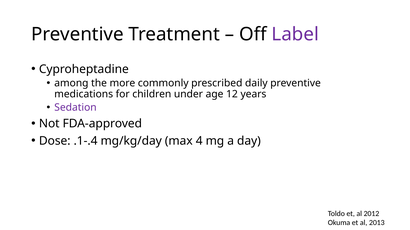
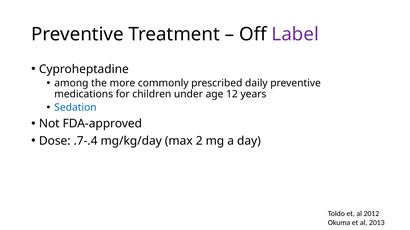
Sedation colour: purple -> blue (75, 108)
.1-.4: .1-.4 -> .7-.4 (86, 141)
4: 4 -> 2 (199, 141)
